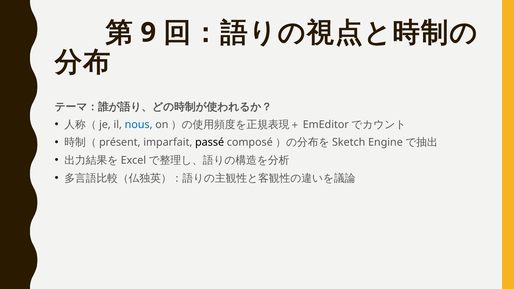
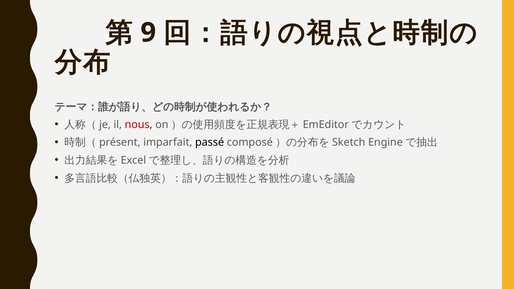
nous colour: blue -> red (139, 125)
